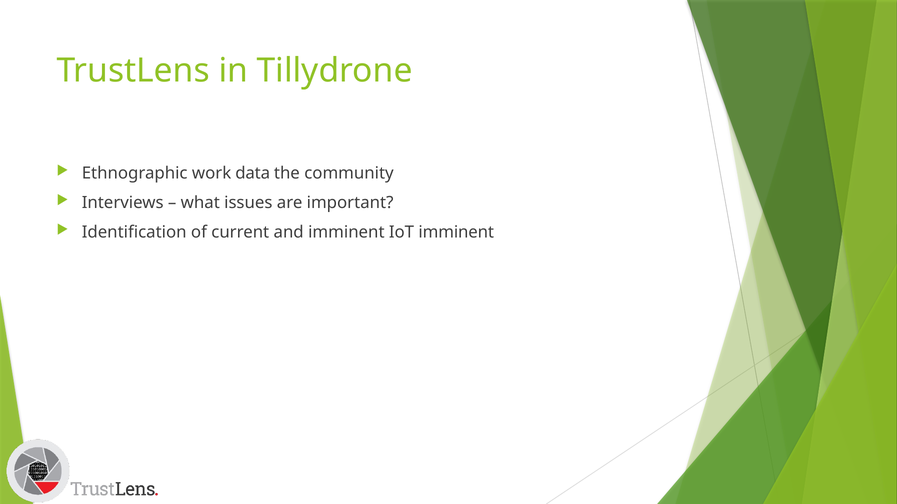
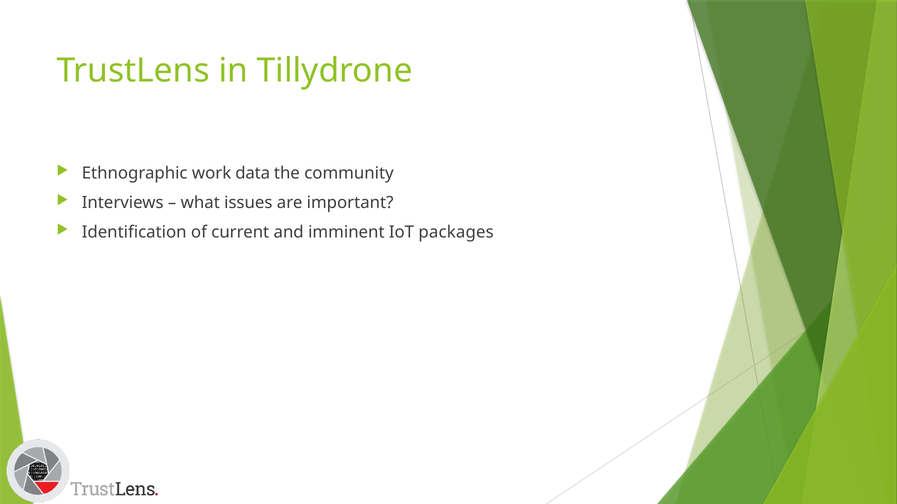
IoT imminent: imminent -> packages (456, 233)
